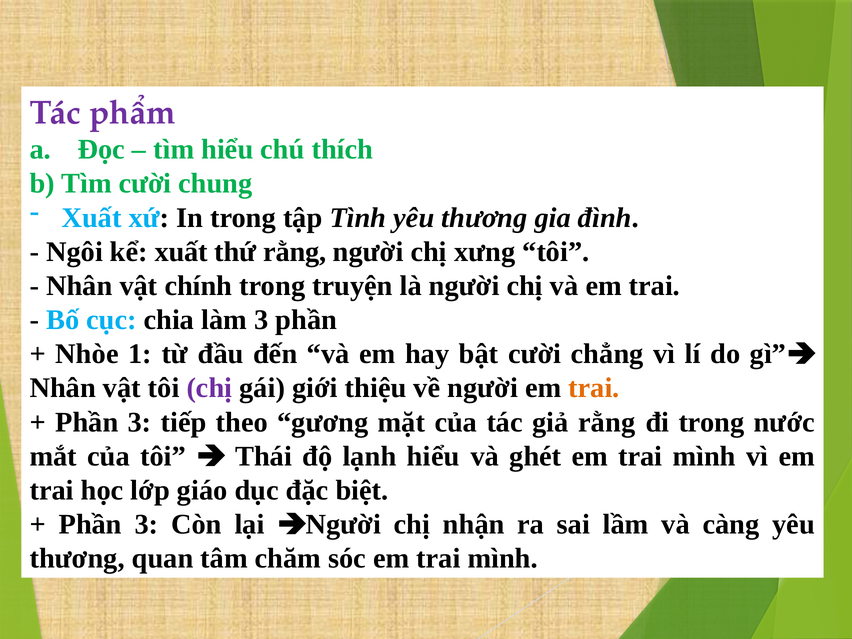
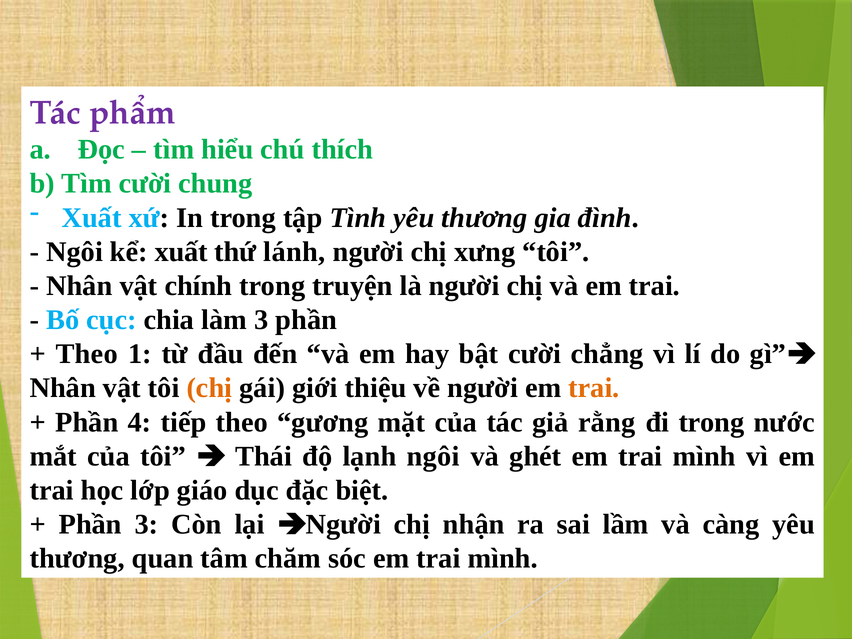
thứ rằng: rằng -> lánh (294, 252)
Nhòe: Nhòe -> Theo (87, 354)
chị colour: purple -> orange (209, 388)
3: 3 -> 4 (140, 422)
lạnh hiểu: hiểu -> ngôi (433, 456)
